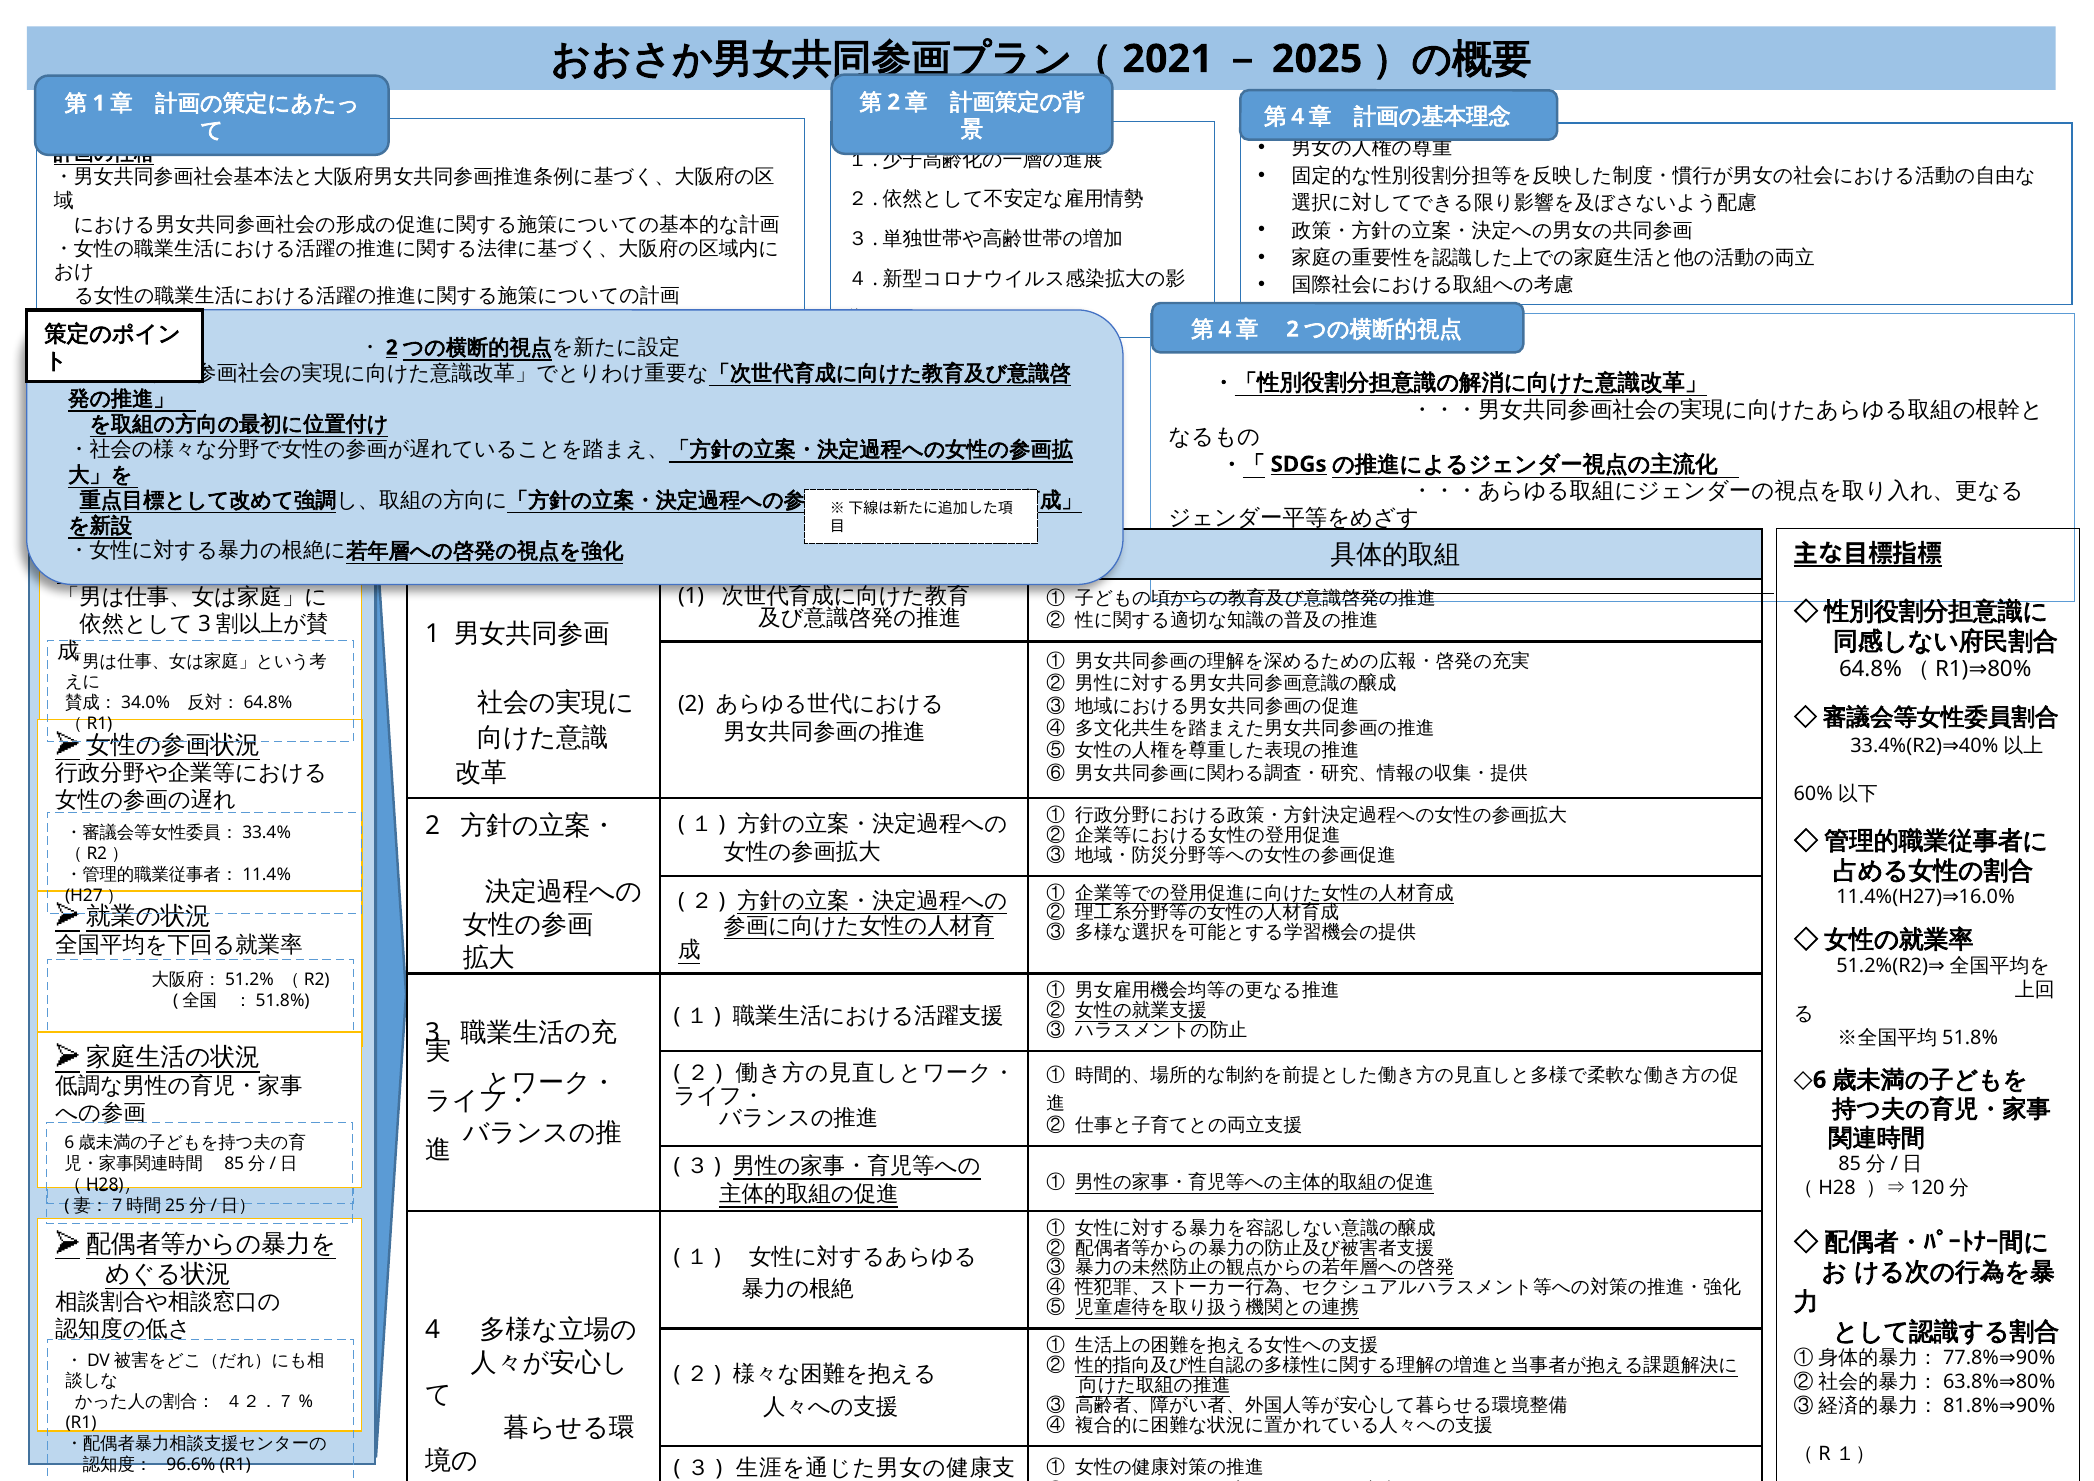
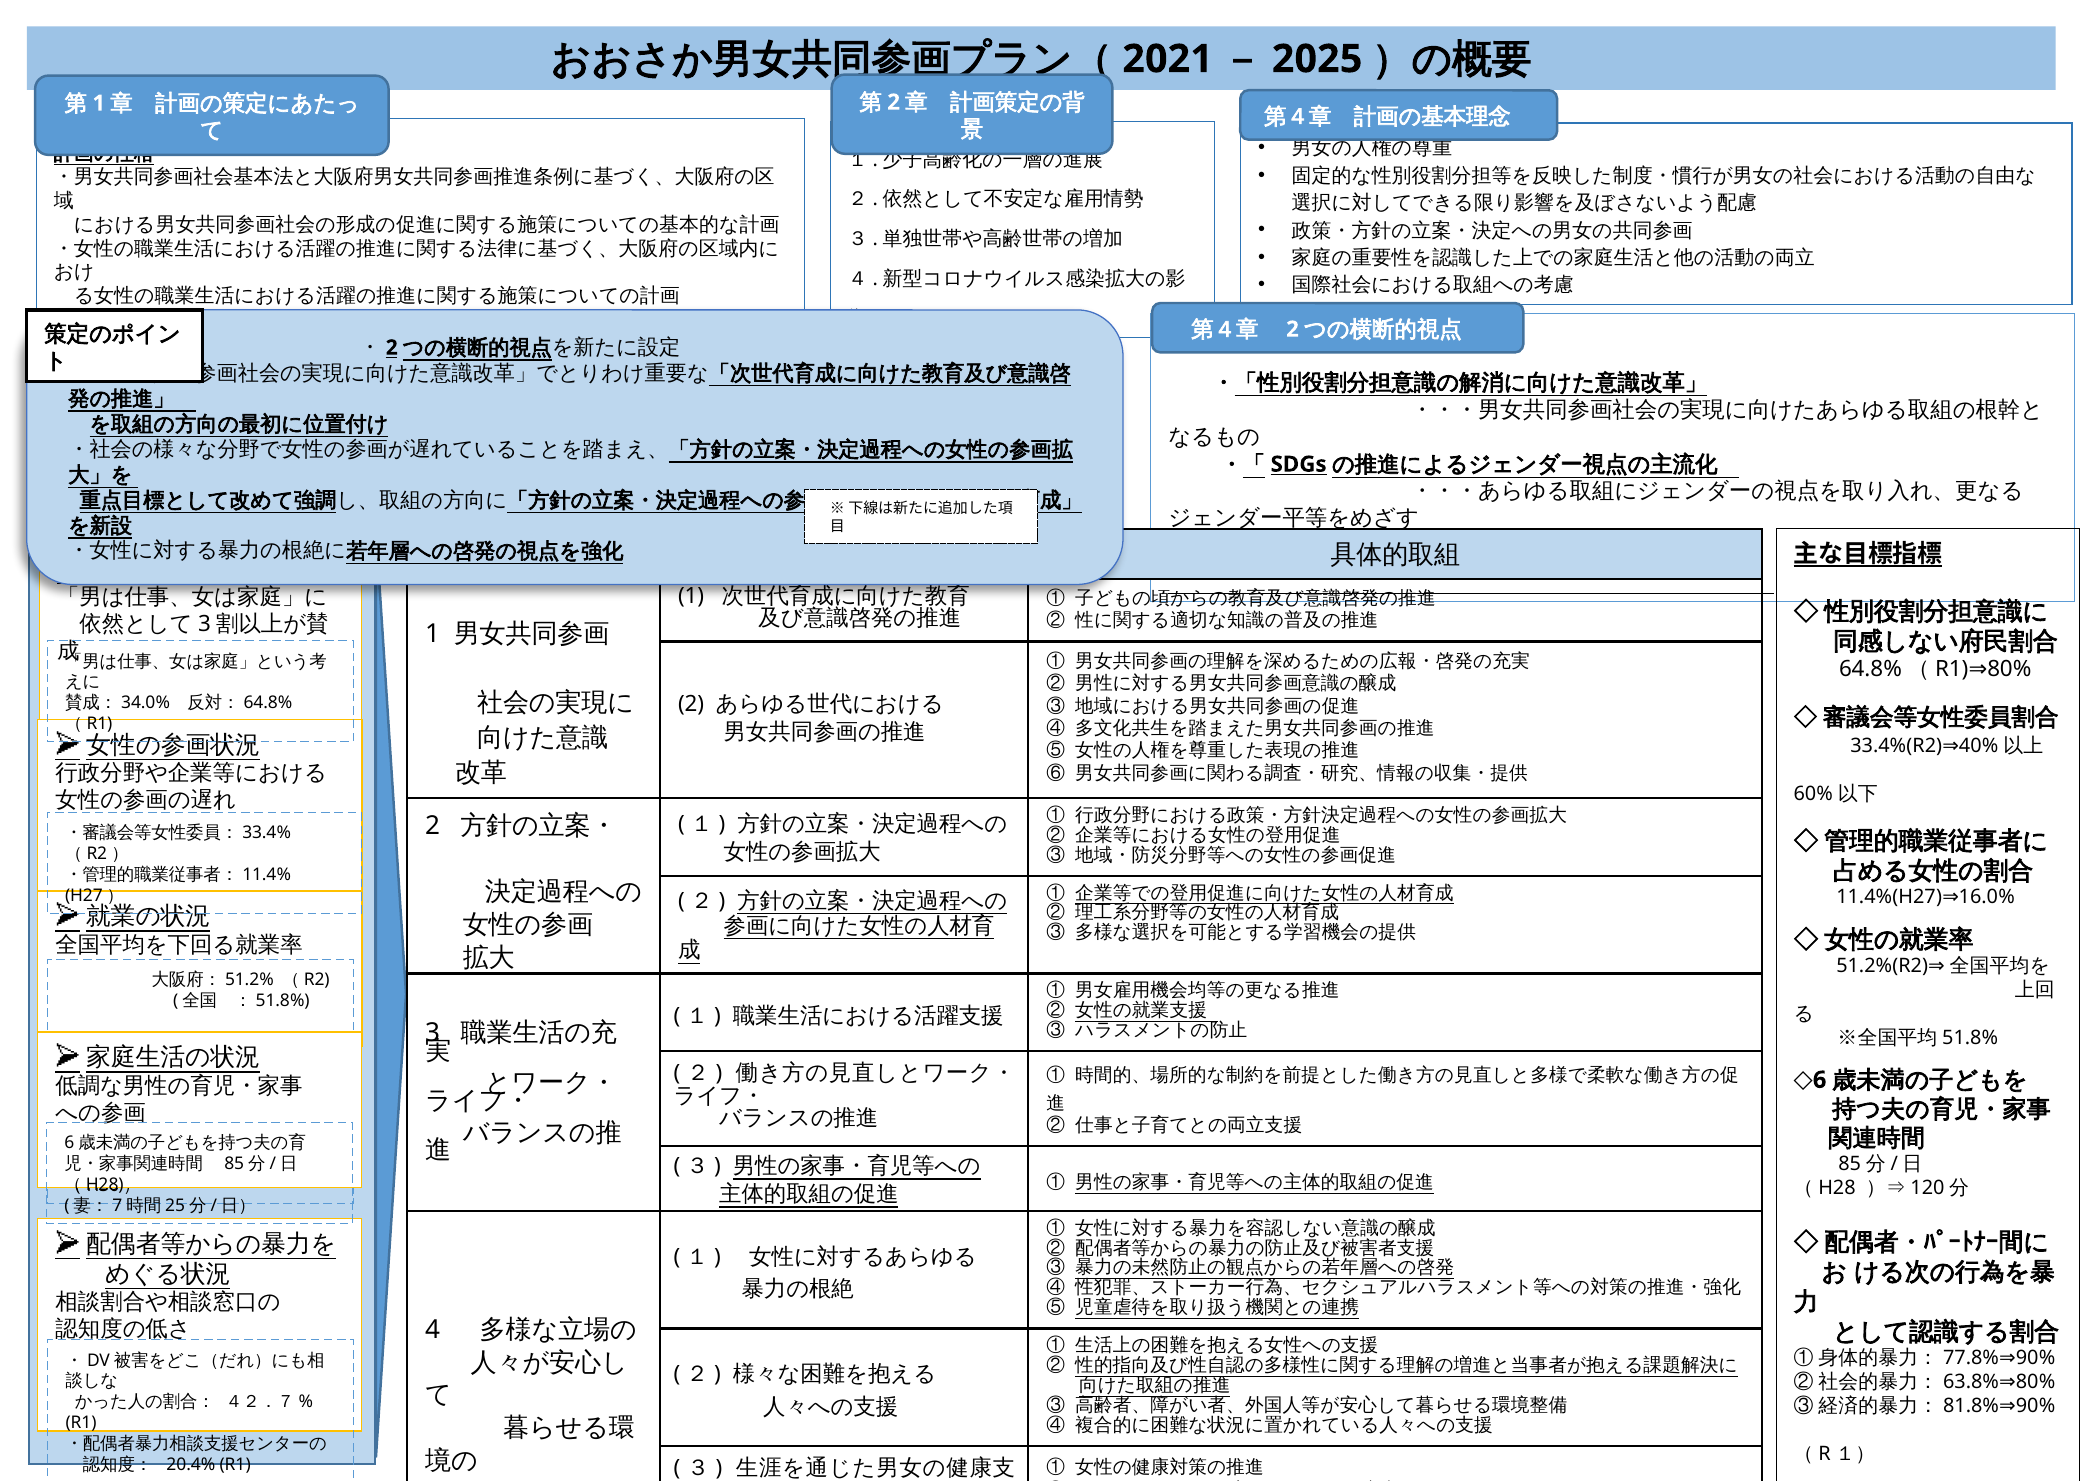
96.6%: 96.6% -> 20.4% (191, 1464)
